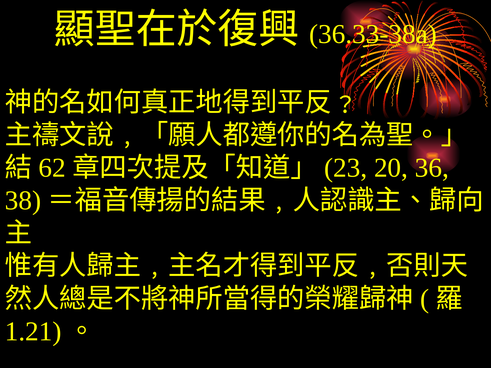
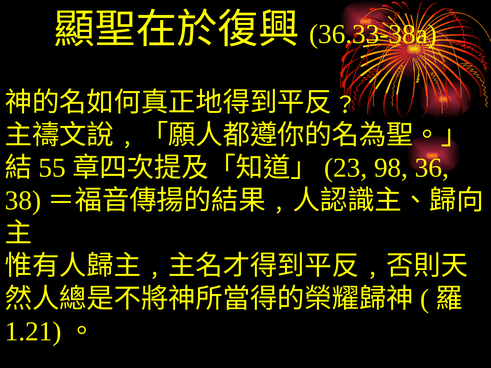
62: 62 -> 55 (52, 168)
20: 20 -> 98 (391, 168)
